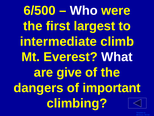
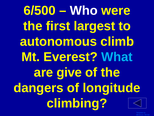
intermediate: intermediate -> autonomous (58, 41)
What colour: white -> light blue (117, 57)
important: important -> longitude (112, 88)
